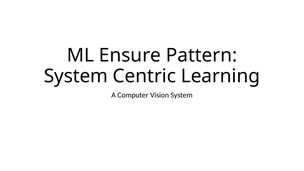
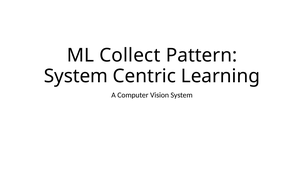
Ensure: Ensure -> Collect (130, 55)
